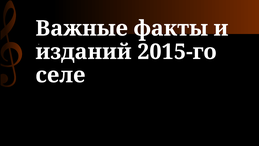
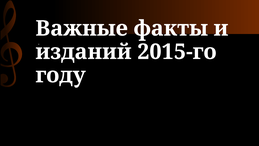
селе: селе -> году (61, 75)
